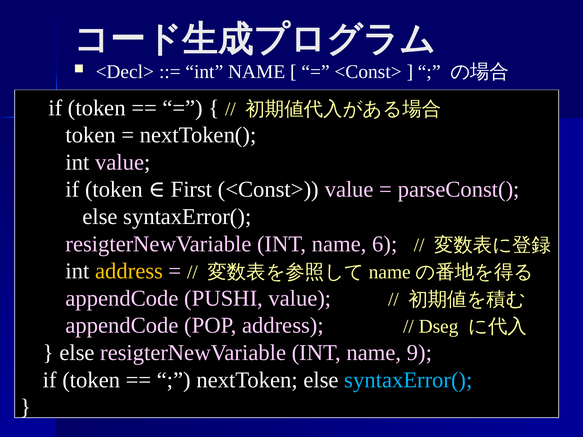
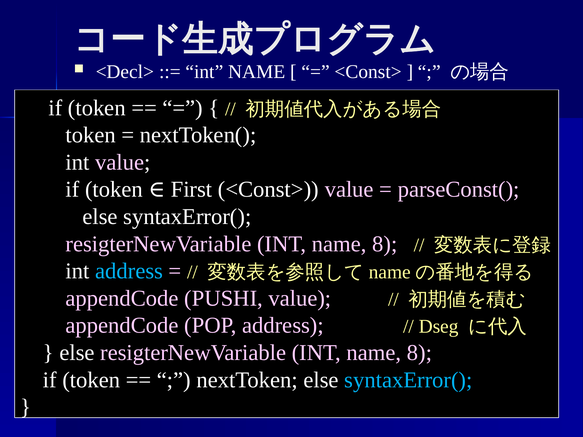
6: 6 -> 8 (385, 244)
address colour: yellow -> light blue (129, 271)
9: 9 -> 8 (419, 353)
